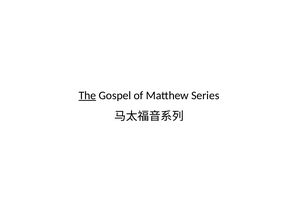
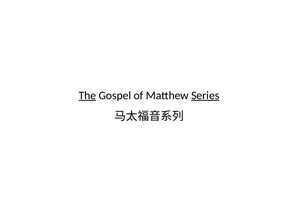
Series underline: none -> present (205, 96)
